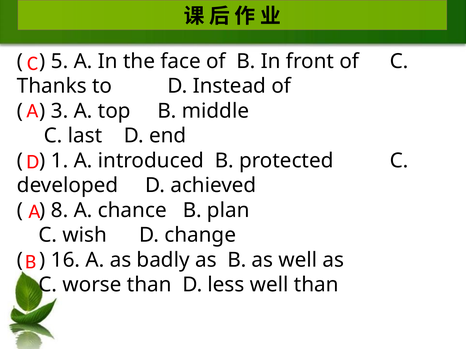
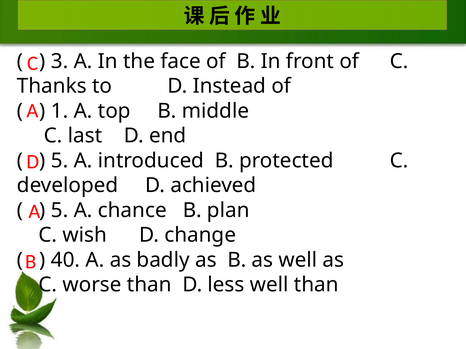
5: 5 -> 3 (60, 61)
3: 3 -> 1 (60, 111)
1: 1 -> 5 (60, 161)
8: 8 -> 5 (60, 211)
16: 16 -> 40 (66, 260)
